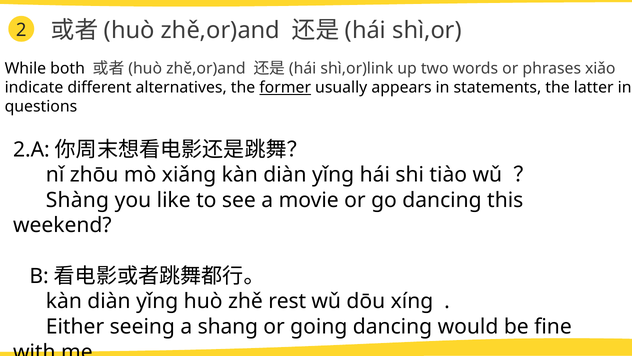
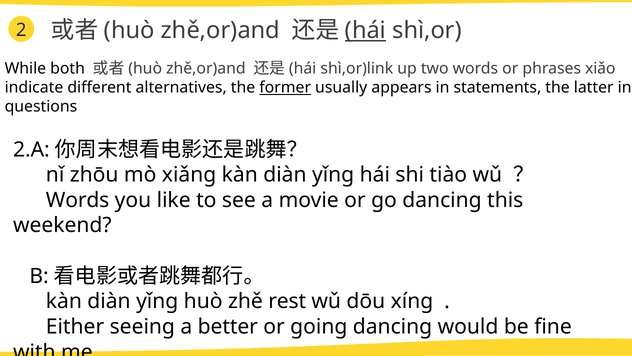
hái underline: none -> present (366, 30)
Shàng: Shàng -> Words (78, 200)
shang: shang -> better (228, 326)
